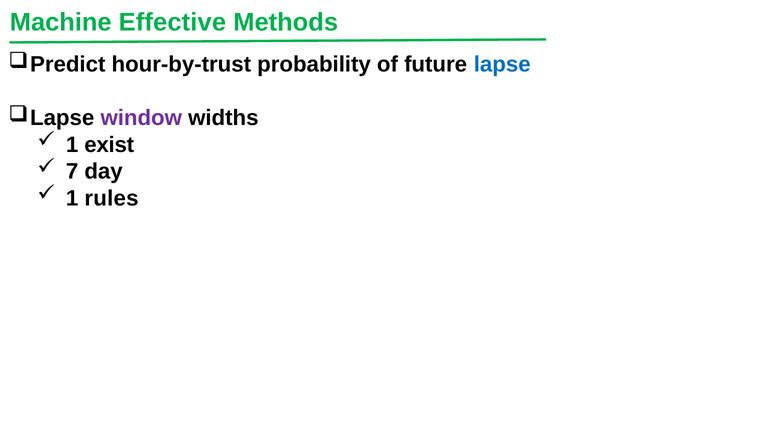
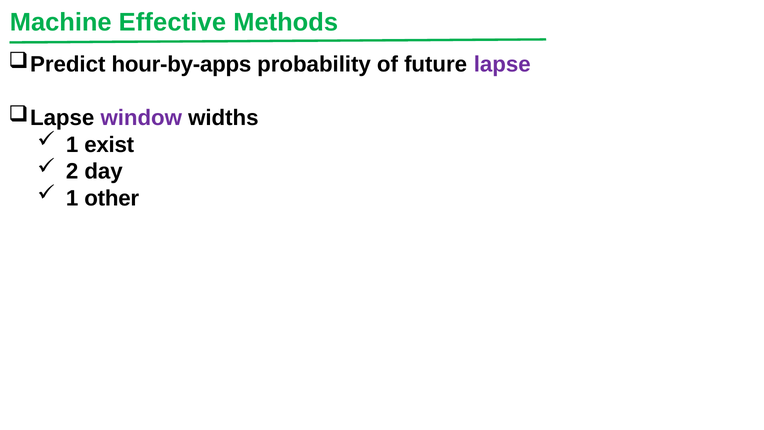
hour-by-trust: hour-by-trust -> hour-by-apps (181, 64)
lapse colour: blue -> purple (502, 64)
7: 7 -> 2 (72, 171)
rules: rules -> other (112, 198)
